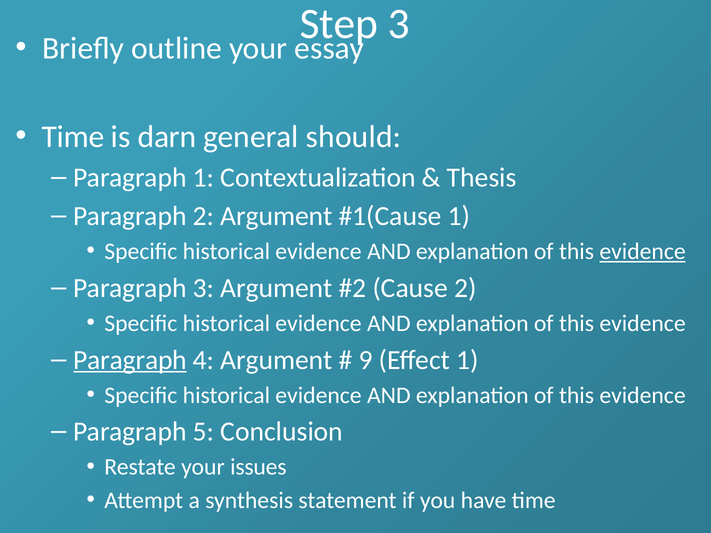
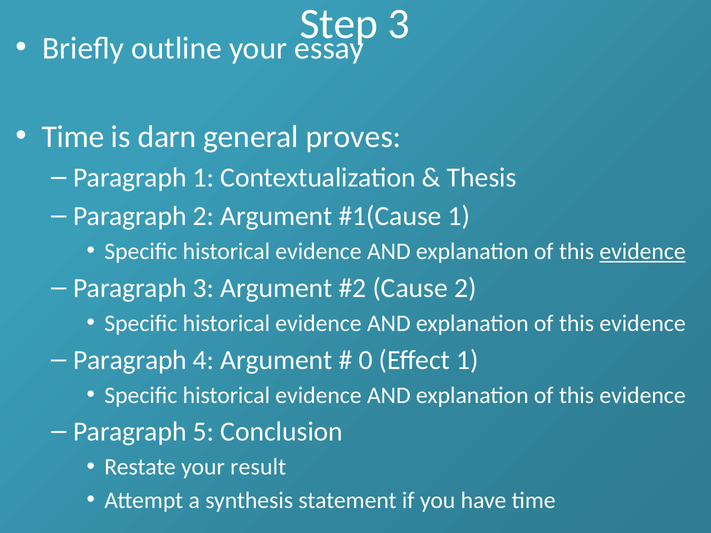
should: should -> proves (354, 137)
Paragraph underline: present -> none (130, 360)
9: 9 -> 0 (366, 360)
issues: issues -> result (258, 467)
